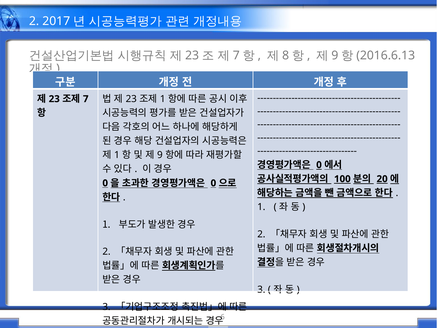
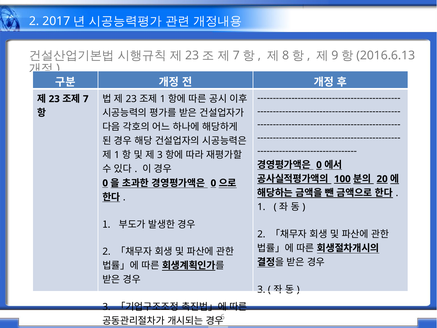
9: 9 -> 3 (160, 155)
